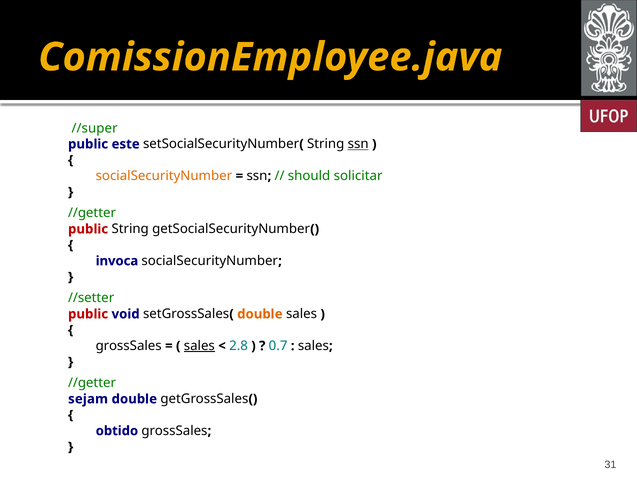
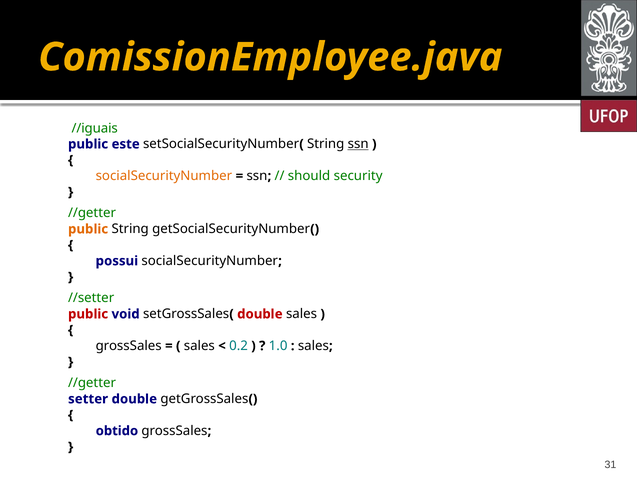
//super: //super -> //iguais (95, 128)
solicitar: solicitar -> security (358, 176)
public colour: red -> orange (88, 229)
invoca: invoca -> possui (117, 261)
double colour: orange -> red (260, 314)
sales underline: present -> none (199, 346)
2.8: 2.8 -> 0.2 (239, 346)
0.7: 0.7 -> 1.0 (278, 346)
sejam: sejam -> setter (88, 399)
